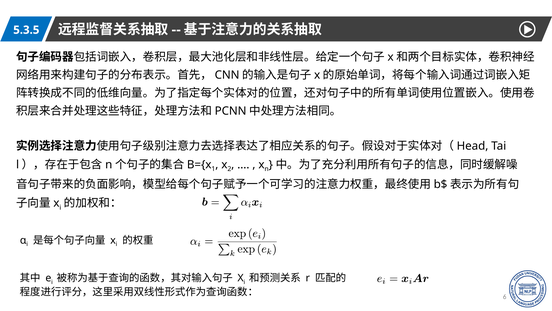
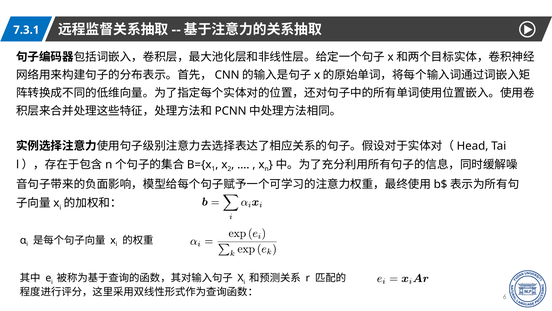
5.3.5: 5.3.5 -> 7.3.1 (26, 30)
